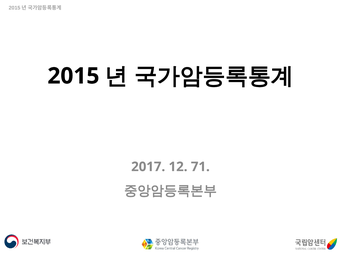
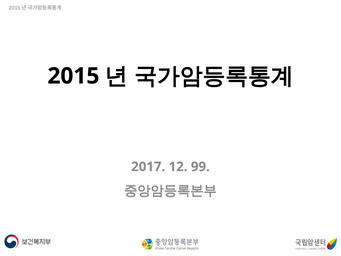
71: 71 -> 99 (200, 167)
